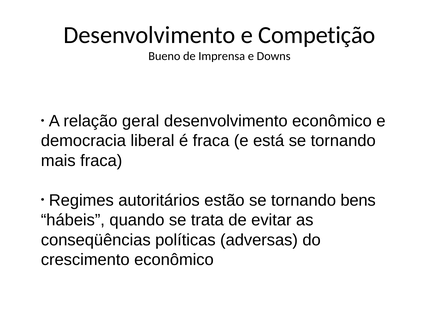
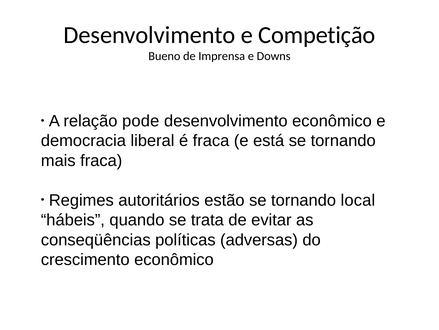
geral: geral -> pode (141, 121)
bens: bens -> local (358, 200)
